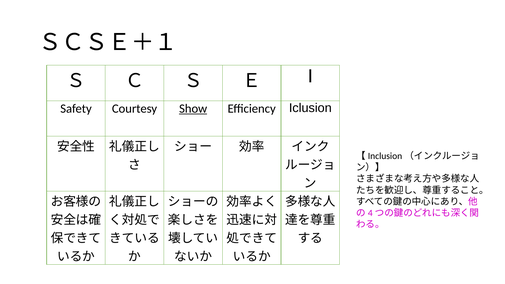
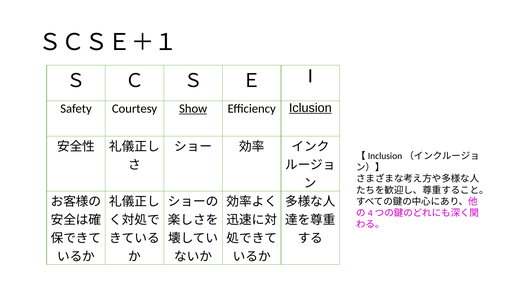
Iclusion underline: none -> present (310, 108)
